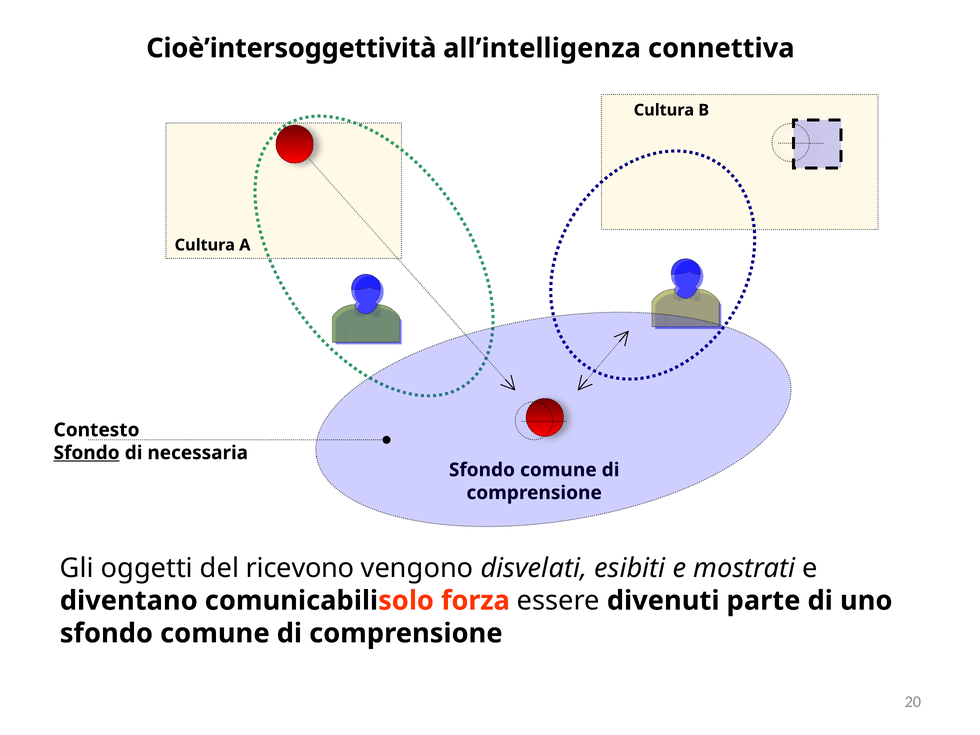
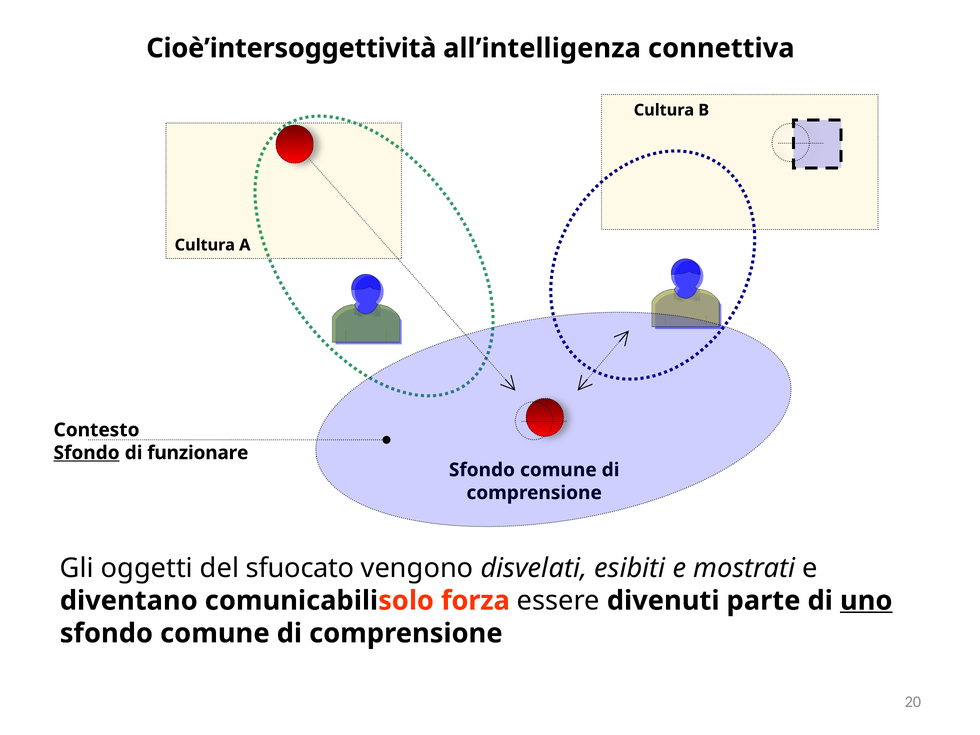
necessaria: necessaria -> funzionare (198, 453)
ricevono: ricevono -> sfuocato (300, 568)
uno underline: none -> present (866, 601)
